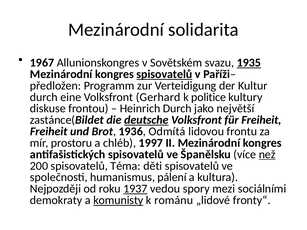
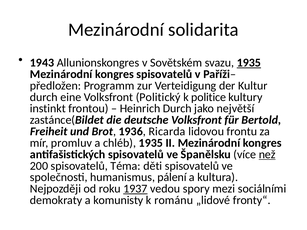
1967: 1967 -> 1943 (42, 63)
spisovatelů underline: present -> none (164, 74)
Gerhard: Gerhard -> Politický (158, 97)
diskuse: diskuse -> instinkt (48, 109)
deutsche underline: present -> none (146, 120)
für Freiheit: Freiheit -> Bertold (261, 120)
Odmítá: Odmítá -> Ricarda (167, 132)
prostoru: prostoru -> promluv (71, 143)
chléb 1997: 1997 -> 1935 (151, 143)
komunisty underline: present -> none (118, 200)
